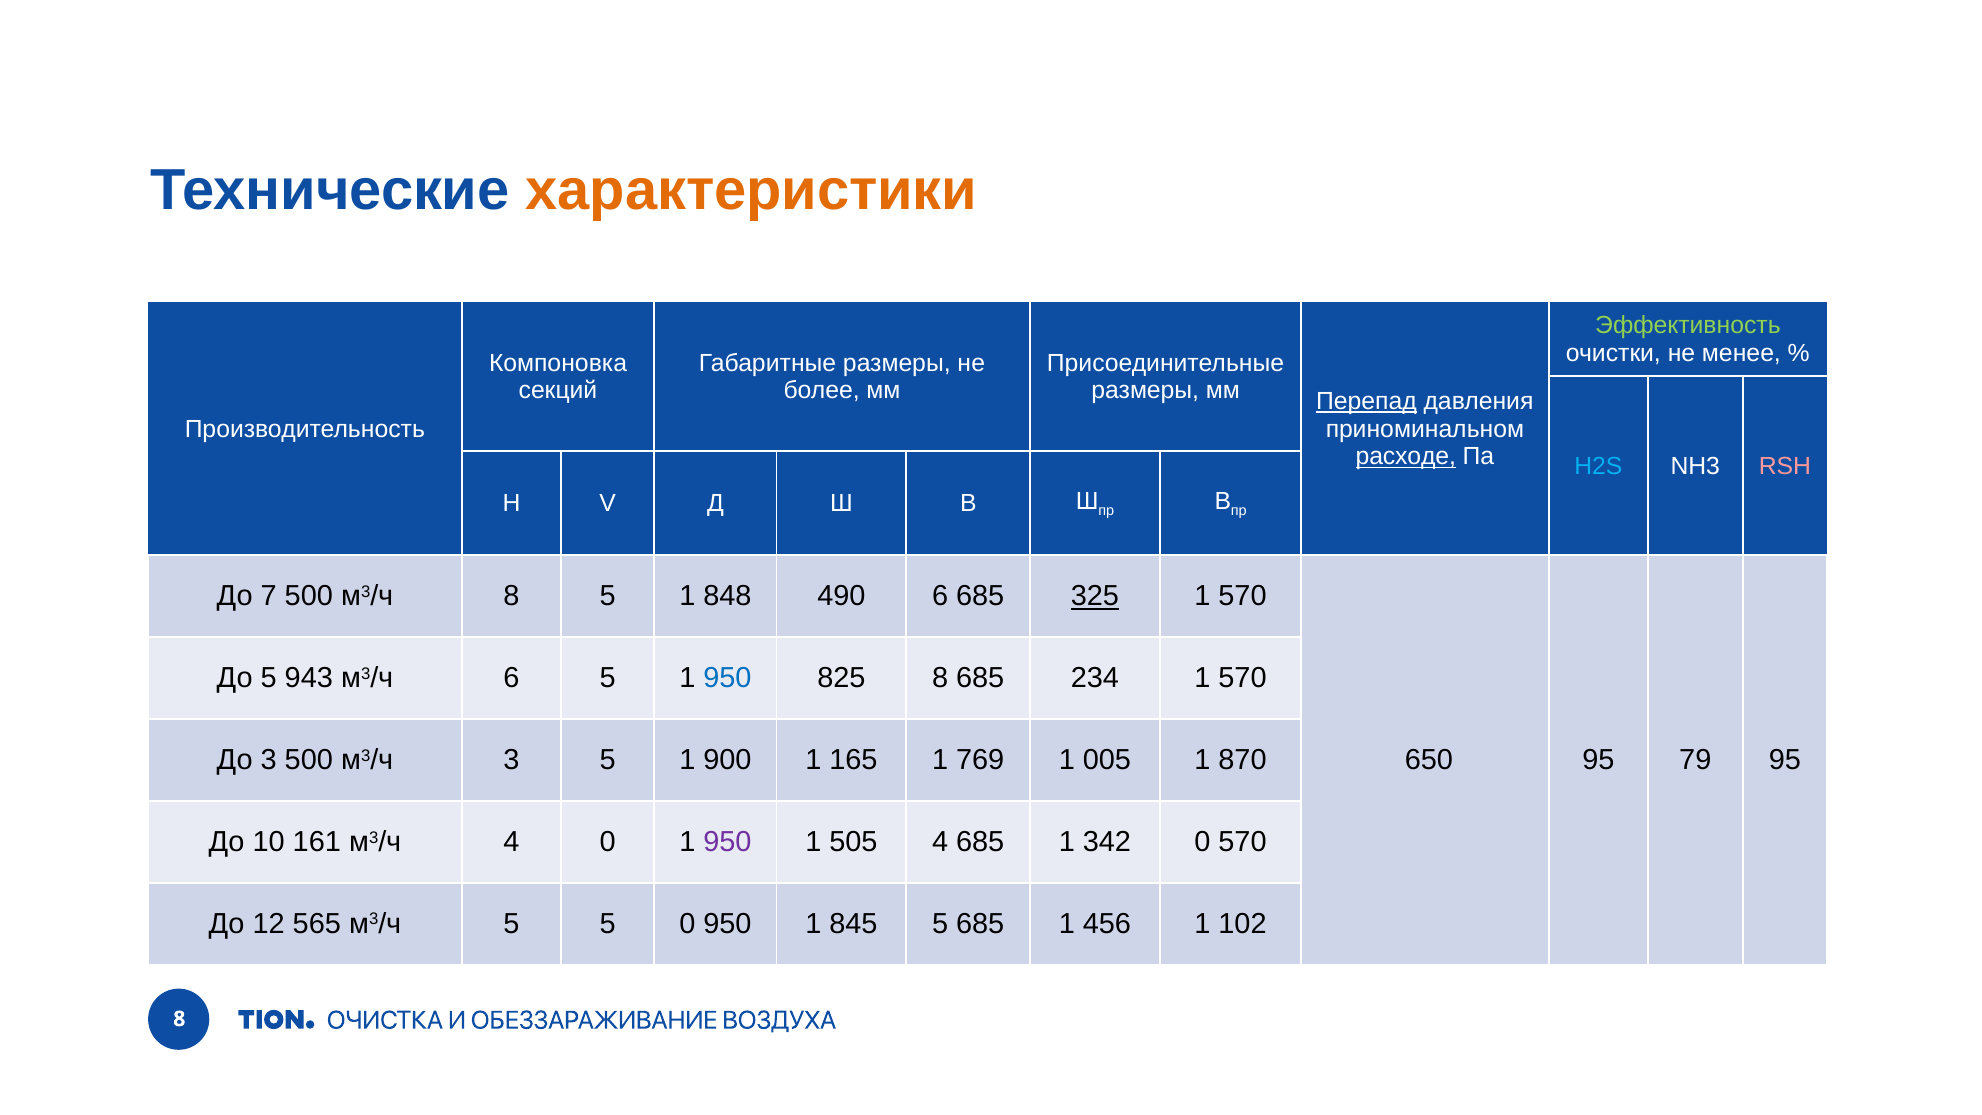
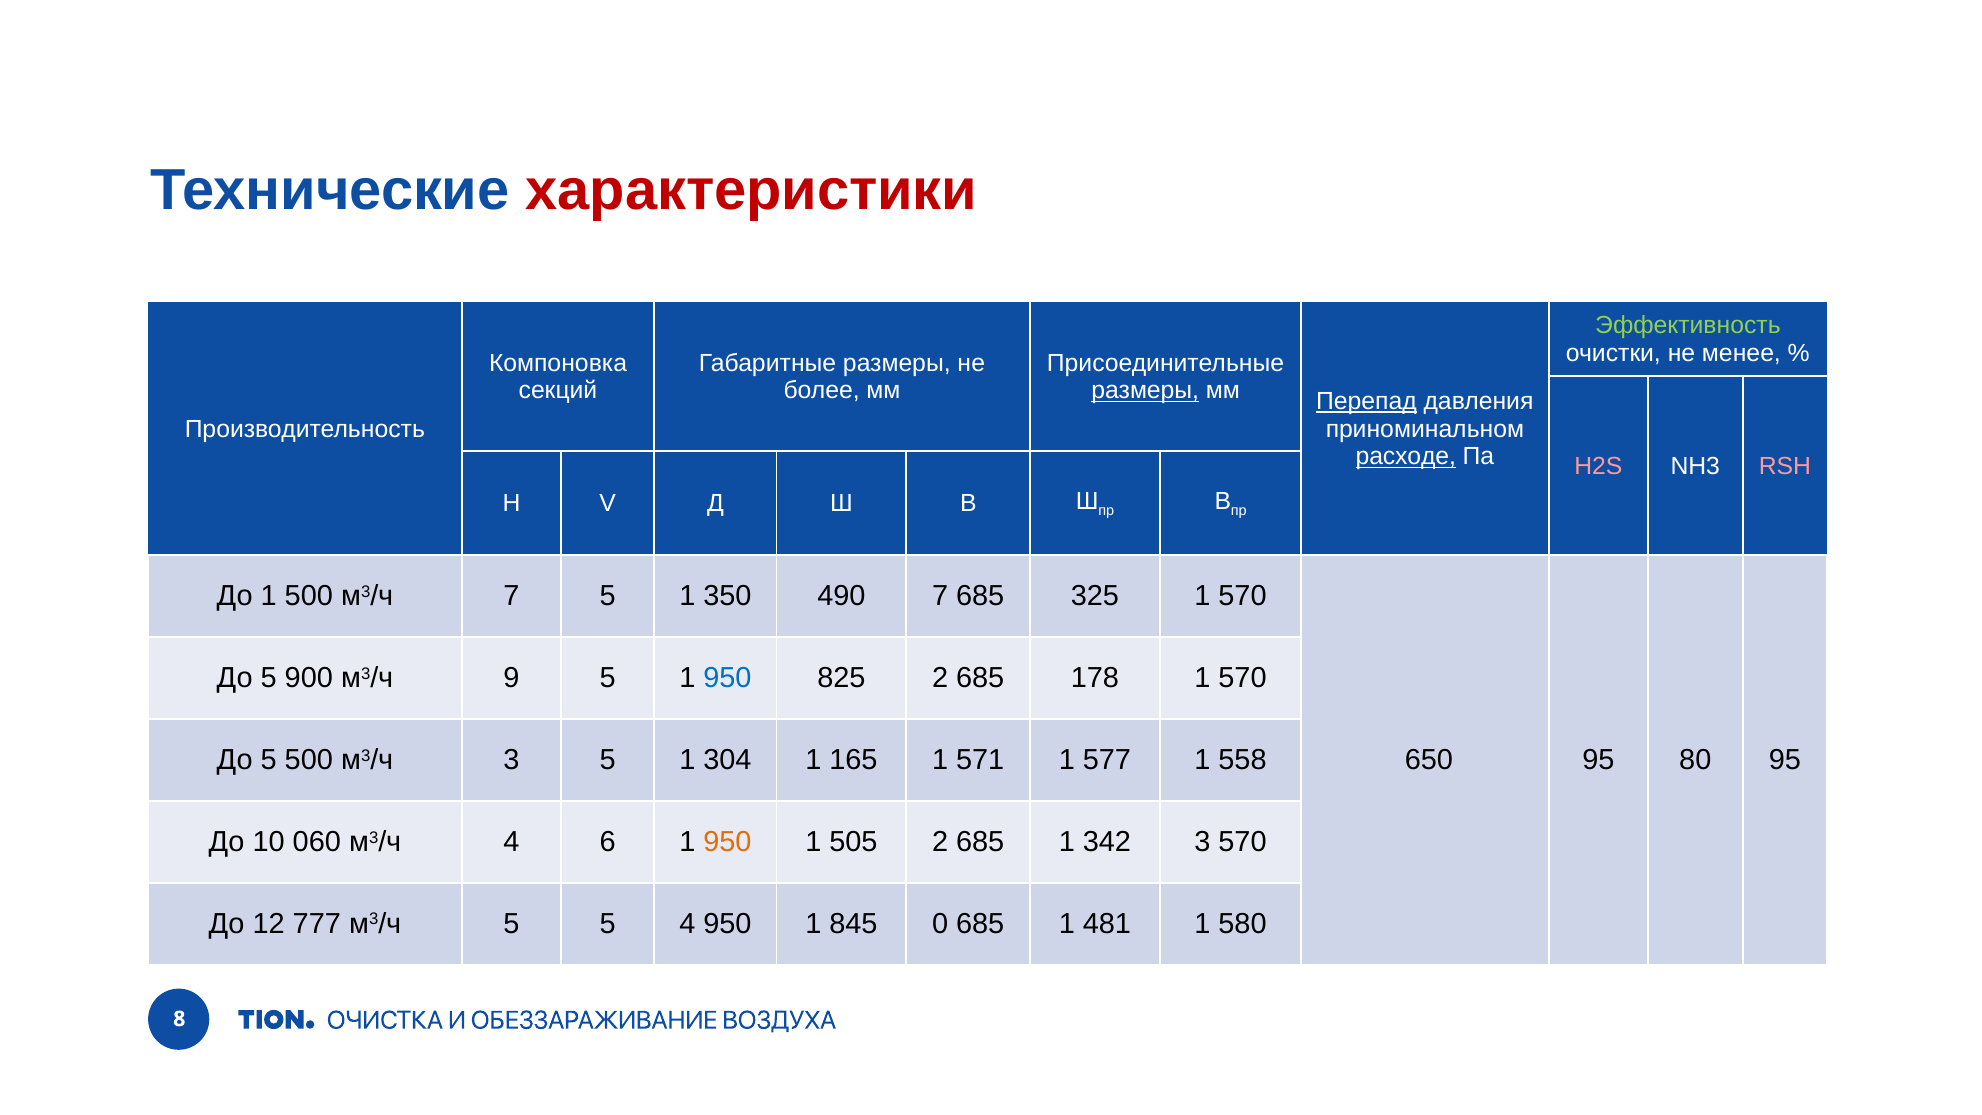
характеристики colour: orange -> red (751, 190)
размеры underline: none -> present (1145, 391)
H2S colour: light blue -> pink (1598, 466)
До 7: 7 -> 1 (269, 596)
м3/ч 8: 8 -> 7 (511, 596)
848: 848 -> 350 (727, 596)
490 6: 6 -> 7 (940, 596)
325 underline: present -> none (1095, 596)
943: 943 -> 900 (309, 678)
м3/ч 6: 6 -> 9 (511, 678)
825 8: 8 -> 2 (940, 678)
234: 234 -> 178 (1095, 678)
3: 3 -> 5 (269, 760)
900: 900 -> 304 (727, 760)
769: 769 -> 571 (980, 760)
005: 005 -> 577 (1107, 760)
870: 870 -> 558 (1242, 760)
79: 79 -> 80 (1695, 760)
161: 161 -> 060 (317, 842)
4 0: 0 -> 6 (608, 842)
950 colour: purple -> orange (727, 842)
505 4: 4 -> 2 (940, 842)
342 0: 0 -> 3 (1202, 842)
565: 565 -> 777 (317, 924)
5 0: 0 -> 4 (687, 924)
845 5: 5 -> 0 (940, 924)
456: 456 -> 481 (1107, 924)
102: 102 -> 580 (1242, 924)
